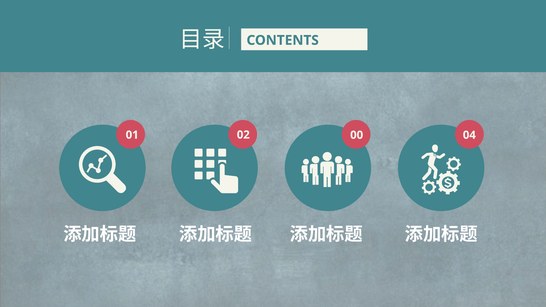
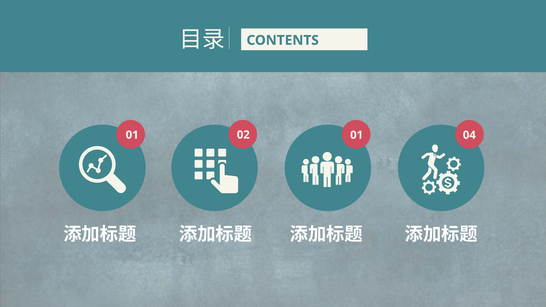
02 00: 00 -> 01 (357, 135)
